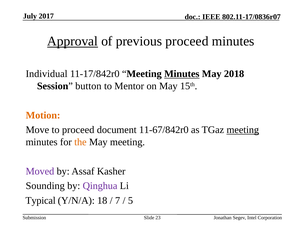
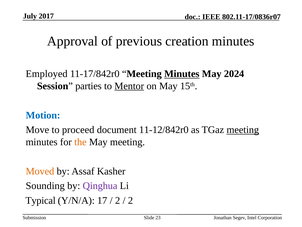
Approval underline: present -> none (73, 41)
previous proceed: proceed -> creation (187, 41)
Individual: Individual -> Employed (47, 74)
2018: 2018 -> 2024 (234, 74)
button: button -> parties (88, 86)
Mentor underline: none -> present (129, 86)
Motion colour: orange -> blue (43, 115)
11-67/842r0: 11-67/842r0 -> 11-12/842r0 (164, 130)
Moved colour: purple -> orange (40, 171)
18: 18 -> 17 (102, 200)
7: 7 -> 2 (118, 200)
5: 5 -> 2 (130, 200)
